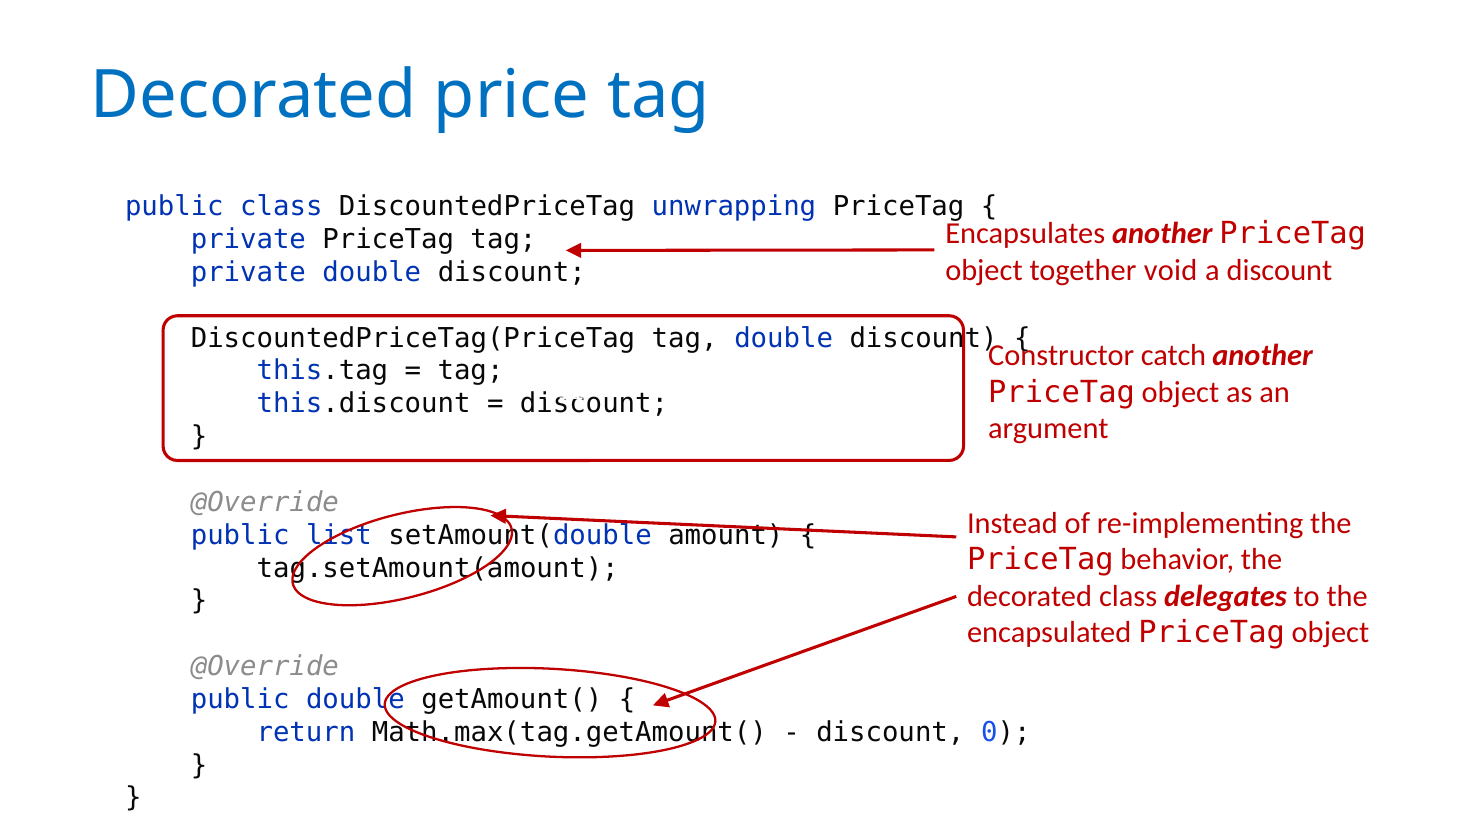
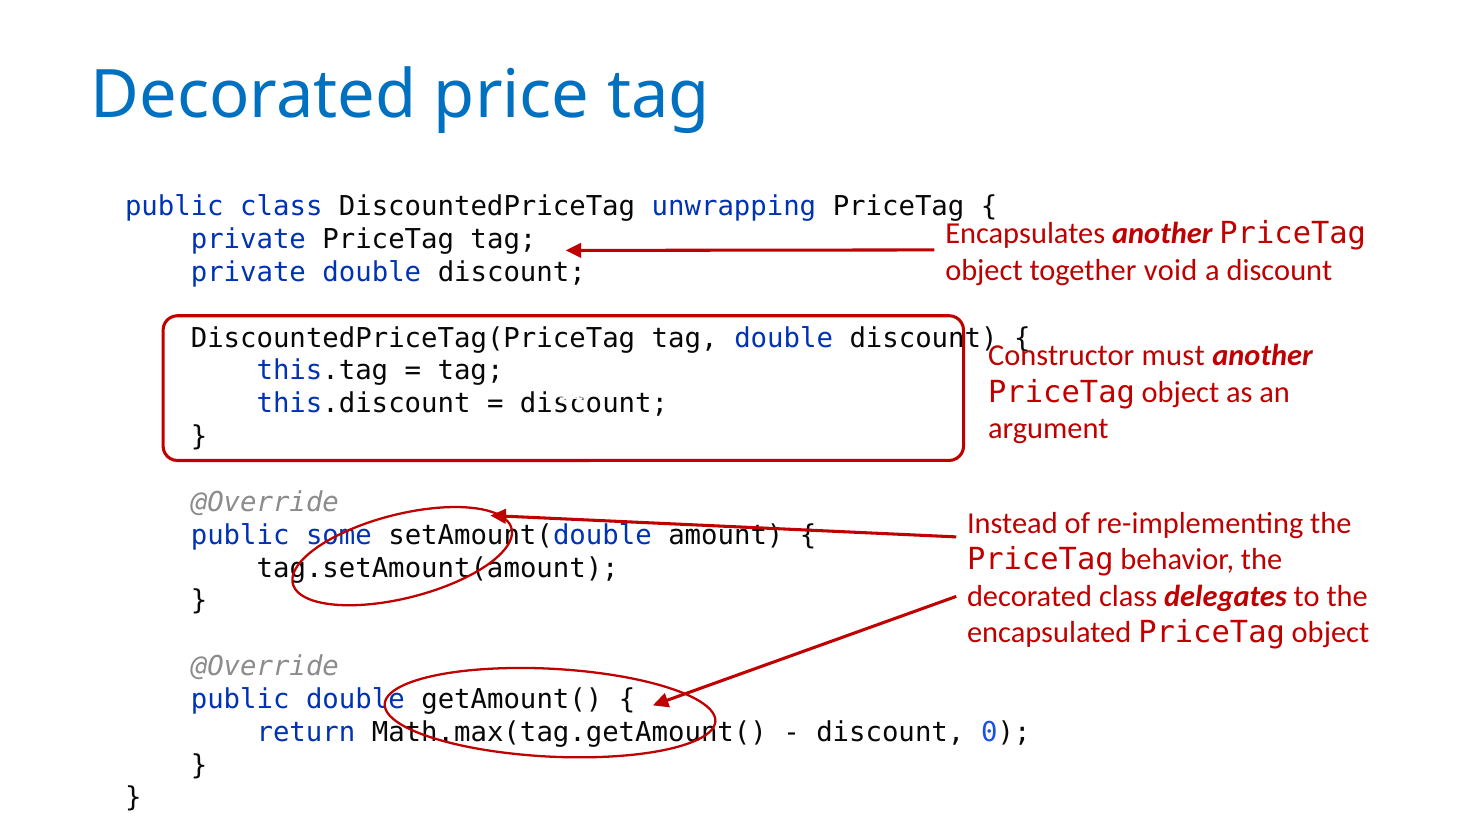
catch: catch -> must (1173, 355)
list: list -> some (339, 535)
